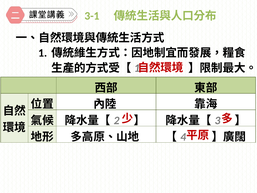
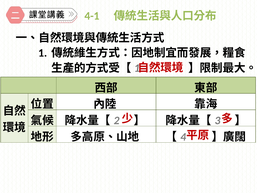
3-1: 3-1 -> 4-1 (92, 16)
